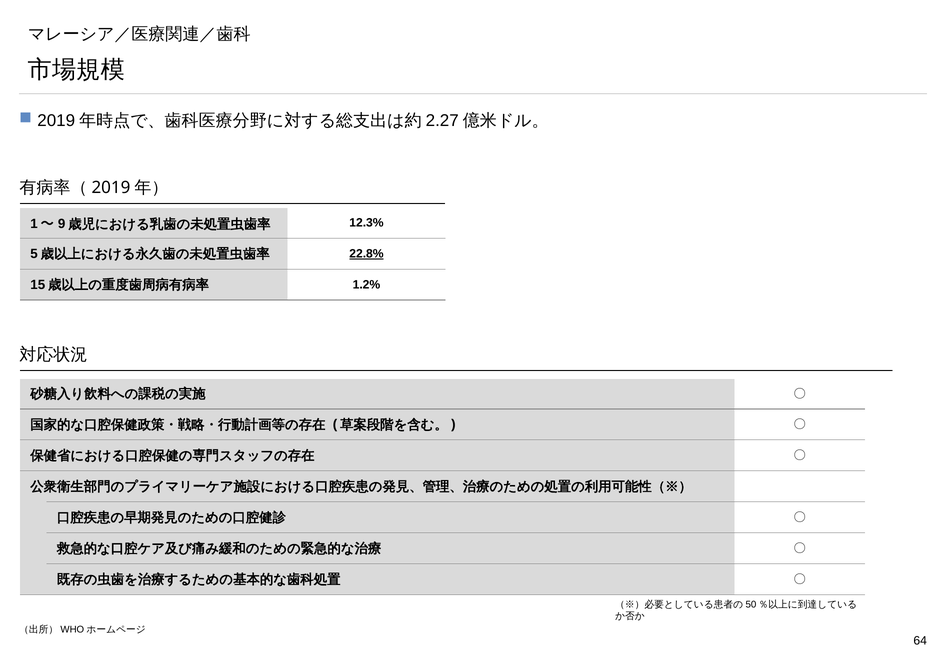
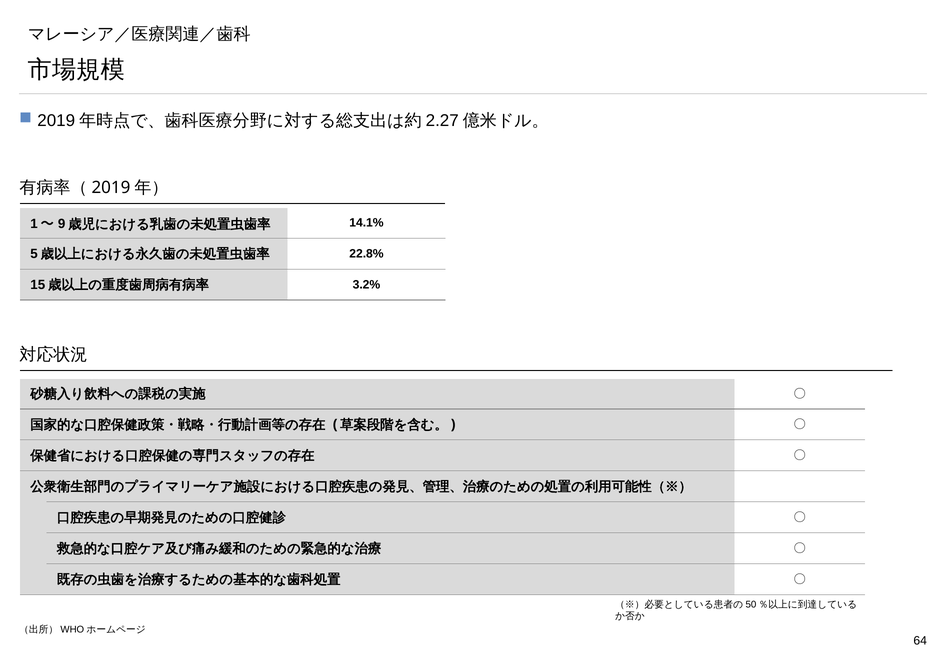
12.3%: 12.3% -> 14.1% (366, 223)
22.8% underline: present -> none (366, 254)
1.2%: 1.2% -> 3.2% (366, 285)
